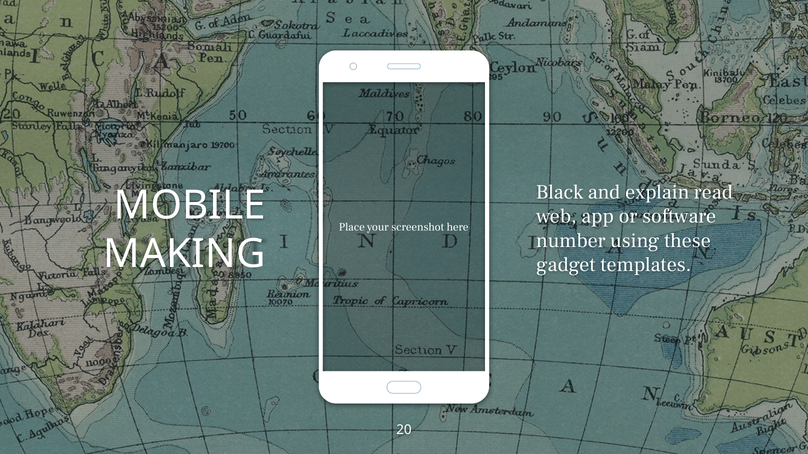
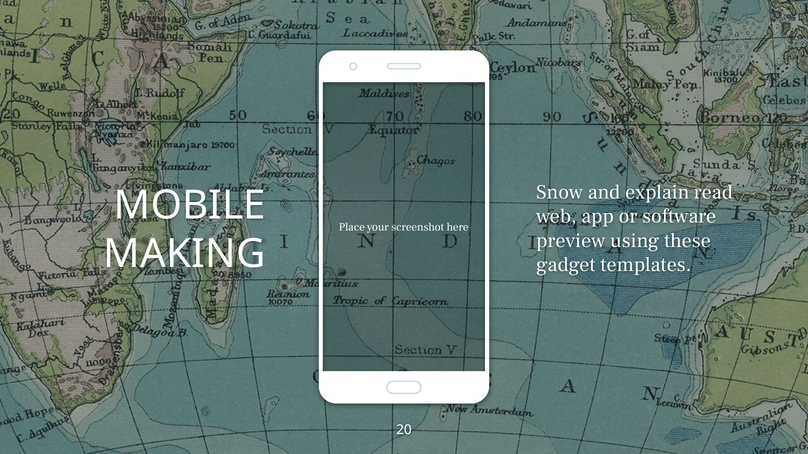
Black: Black -> Snow (560, 192)
number: number -> preview (571, 241)
